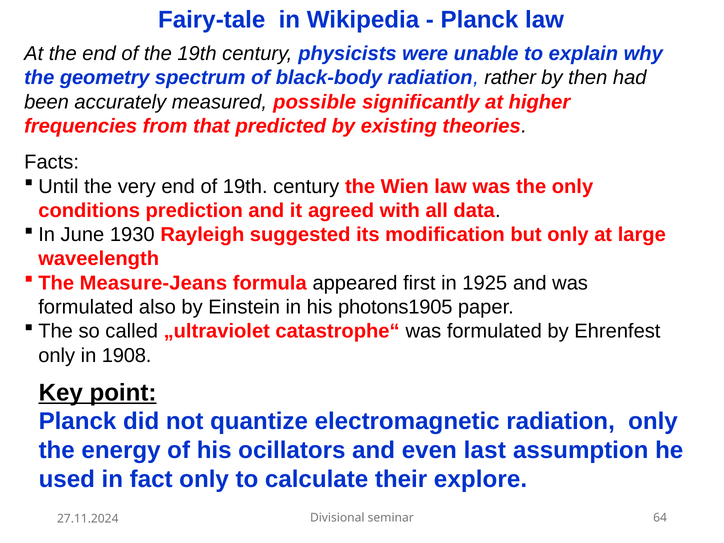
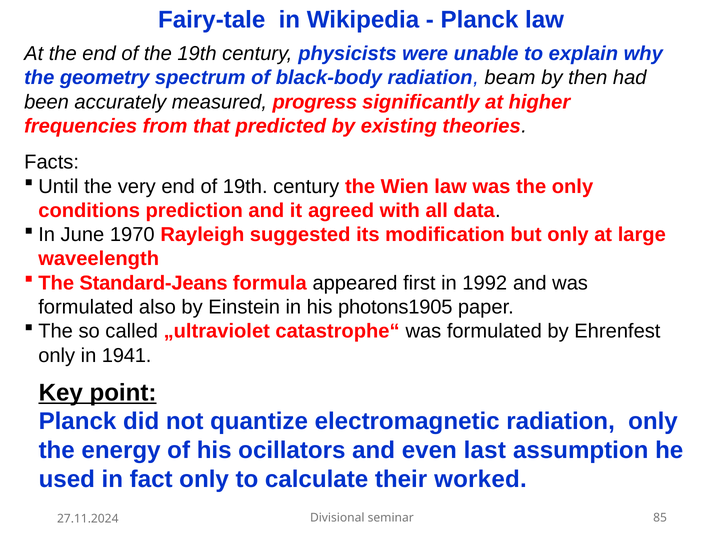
rather: rather -> beam (510, 78)
possible: possible -> progress (315, 102)
1930: 1930 -> 1970 (132, 235)
Measure-Jeans: Measure-Jeans -> Standard-Jeans (154, 283)
1925: 1925 -> 1992 (485, 283)
1908: 1908 -> 1941 (127, 355)
explore: explore -> worked (480, 479)
64: 64 -> 85 (660, 518)
